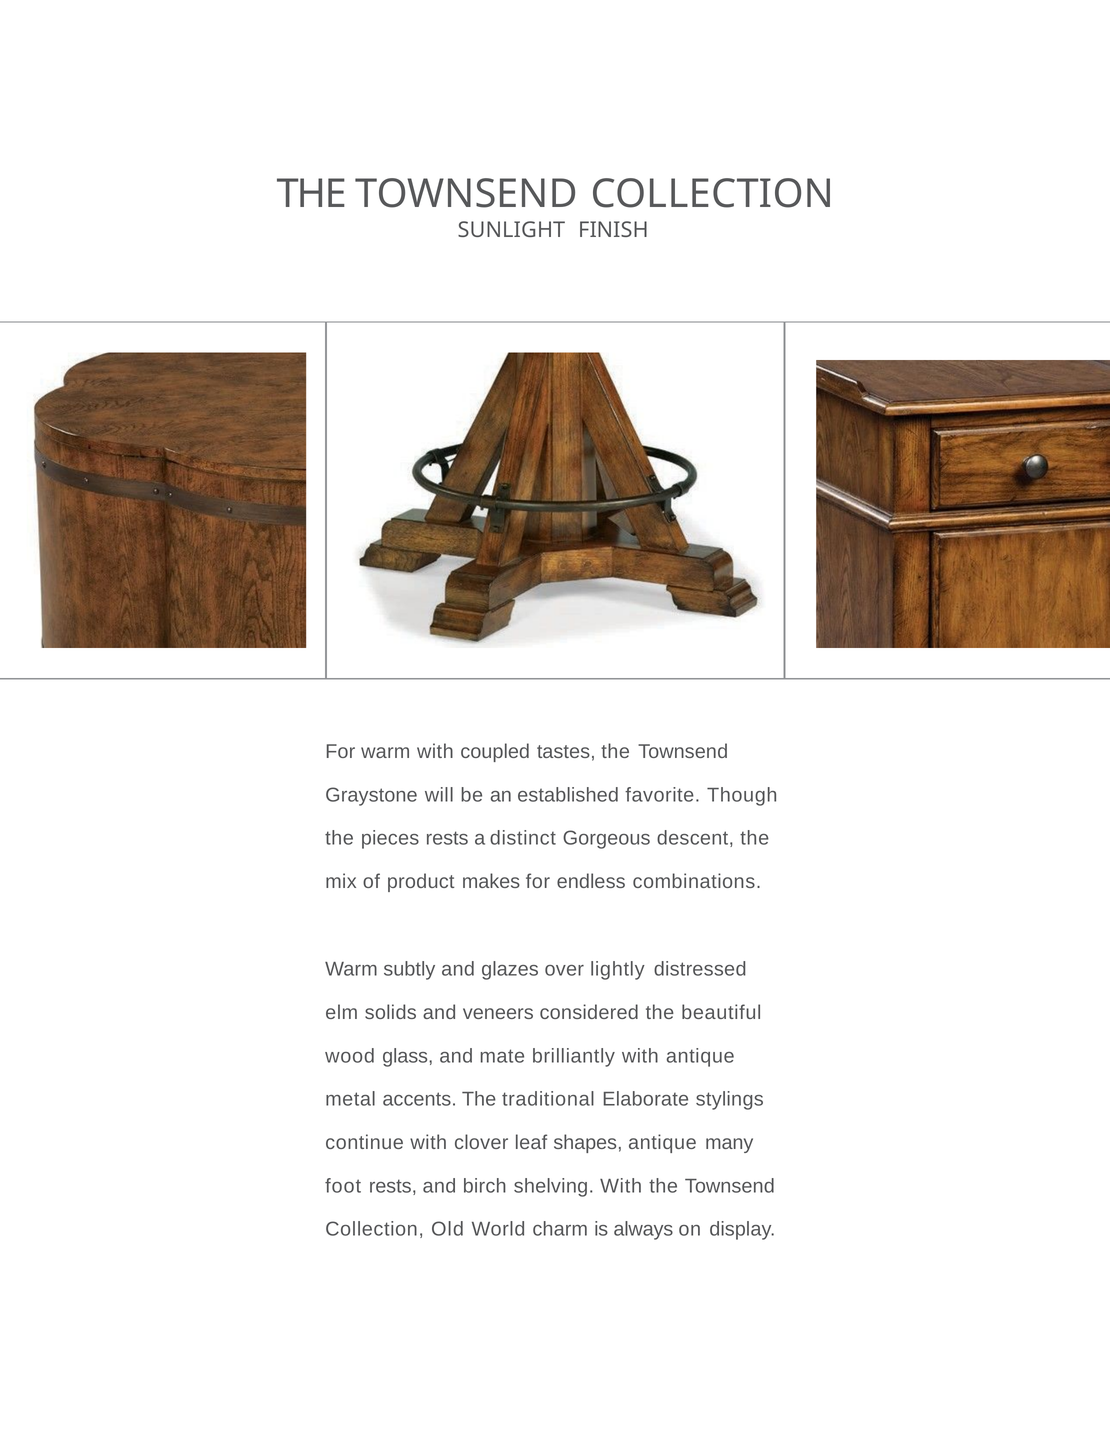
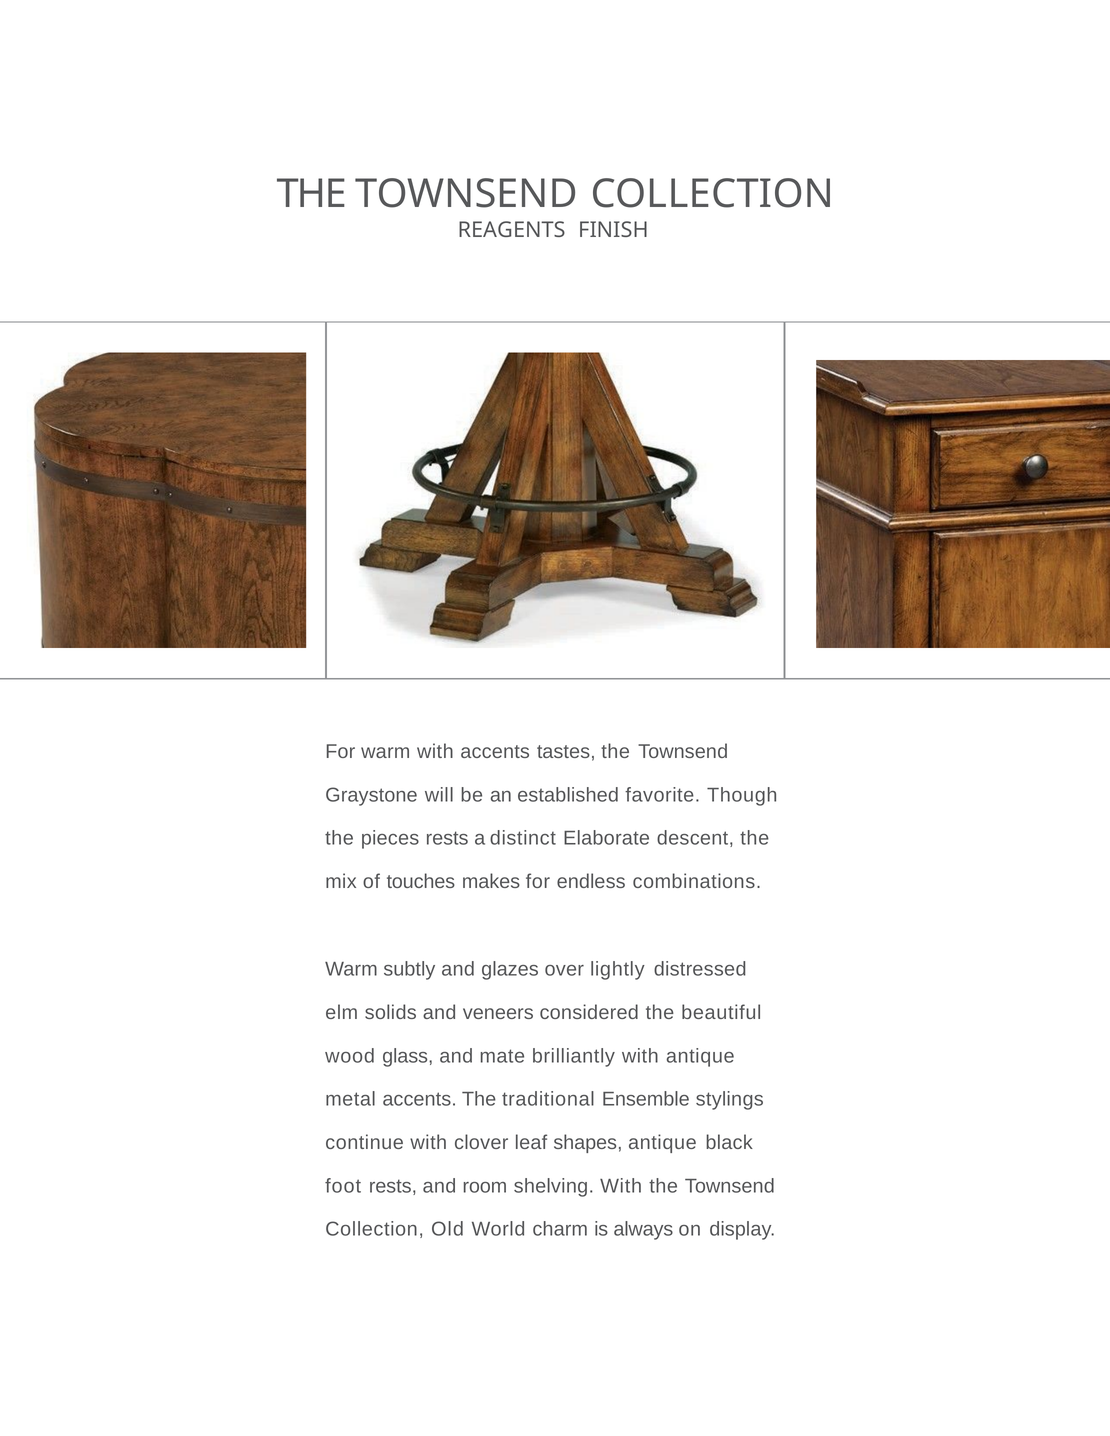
SUNLIGHT: SUNLIGHT -> REAGENTS (512, 230)
with coupled: coupled -> accents (495, 752)
Gorgeous: Gorgeous -> Elaborate (607, 839)
product: product -> touches (421, 882)
Elaborate: Elaborate -> Ensemble (646, 1100)
many: many -> black (729, 1143)
birch: birch -> room (485, 1186)
